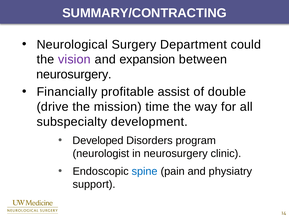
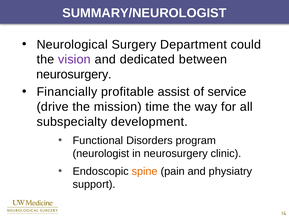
SUMMARY/CONTRACTING: SUMMARY/CONTRACTING -> SUMMARY/NEUROLOGIST (144, 13)
expansion: expansion -> dedicated (147, 59)
double: double -> service (227, 92)
Developed: Developed -> Functional (98, 140)
spine colour: blue -> orange (145, 171)
